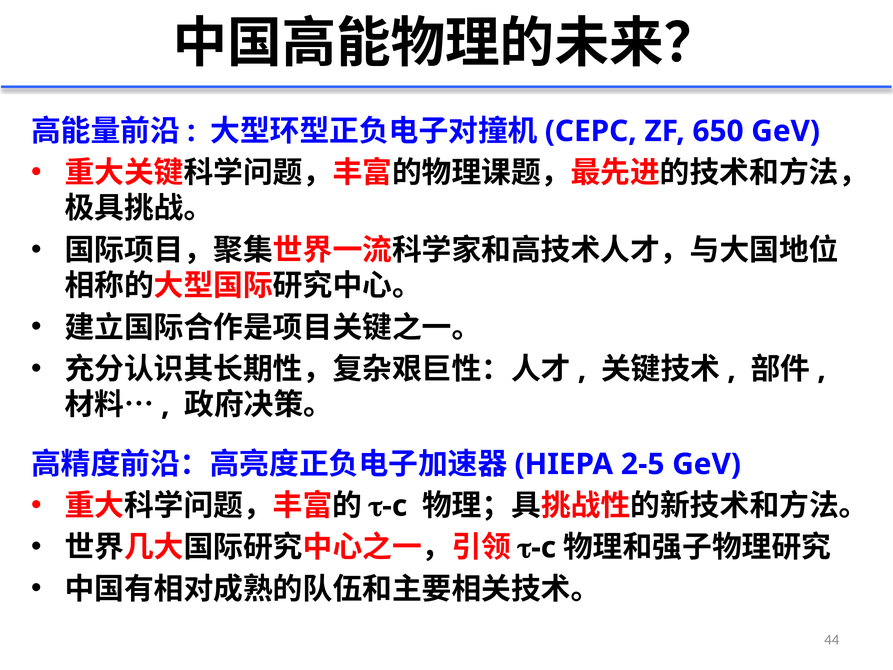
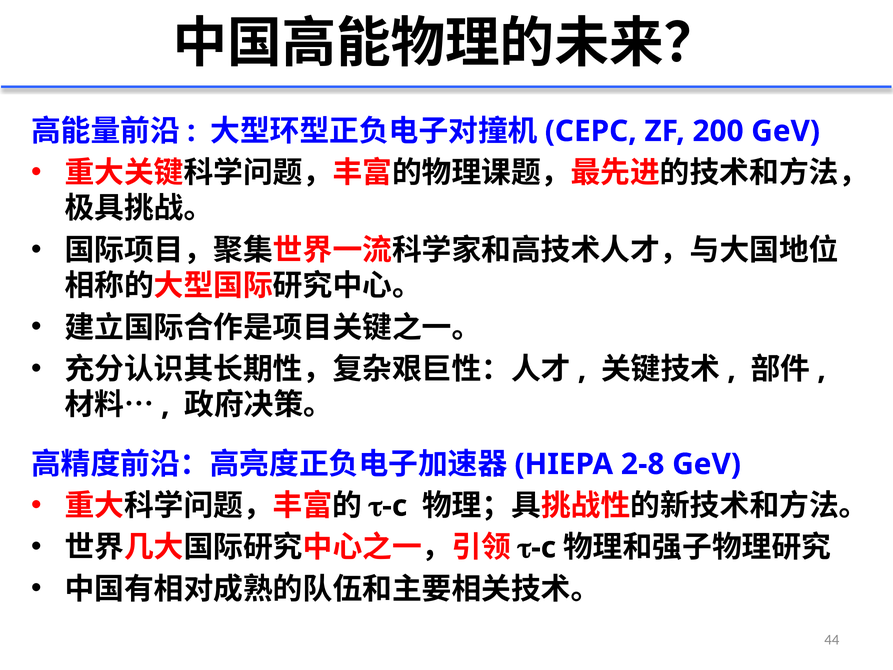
650: 650 -> 200 (718, 131)
2-5: 2-5 -> 2-8 (643, 464)
